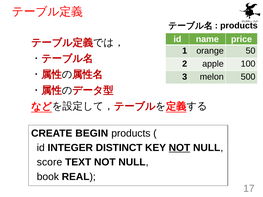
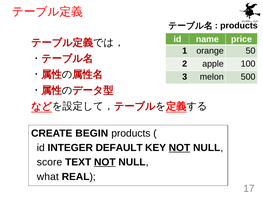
DISTINCT: DISTINCT -> DEFAULT (119, 148)
NOT underline: none -> present (105, 162)
book: book -> what (48, 177)
